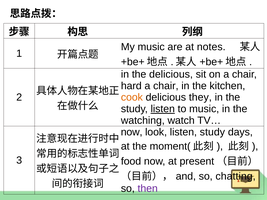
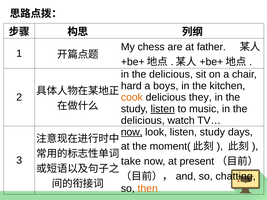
My music: music -> chess (151, 47)
notes: notes -> father (211, 47)
chair: chair -> boys (166, 86)
watching: watching -> delicious (143, 121)
now underline: none -> present (132, 132)
food: food -> take (131, 161)
then colour: purple -> orange (148, 189)
